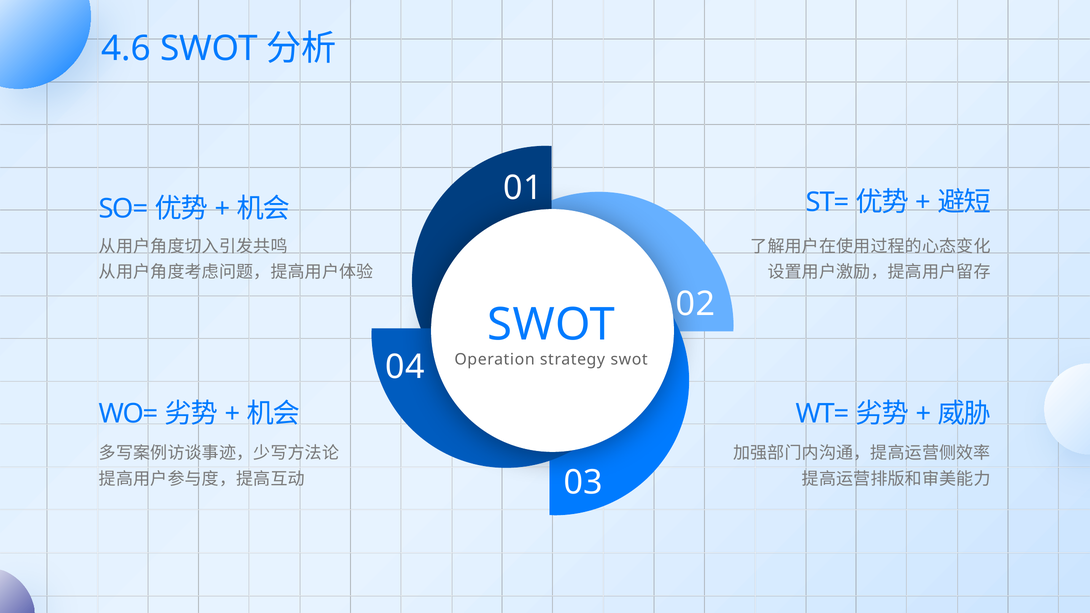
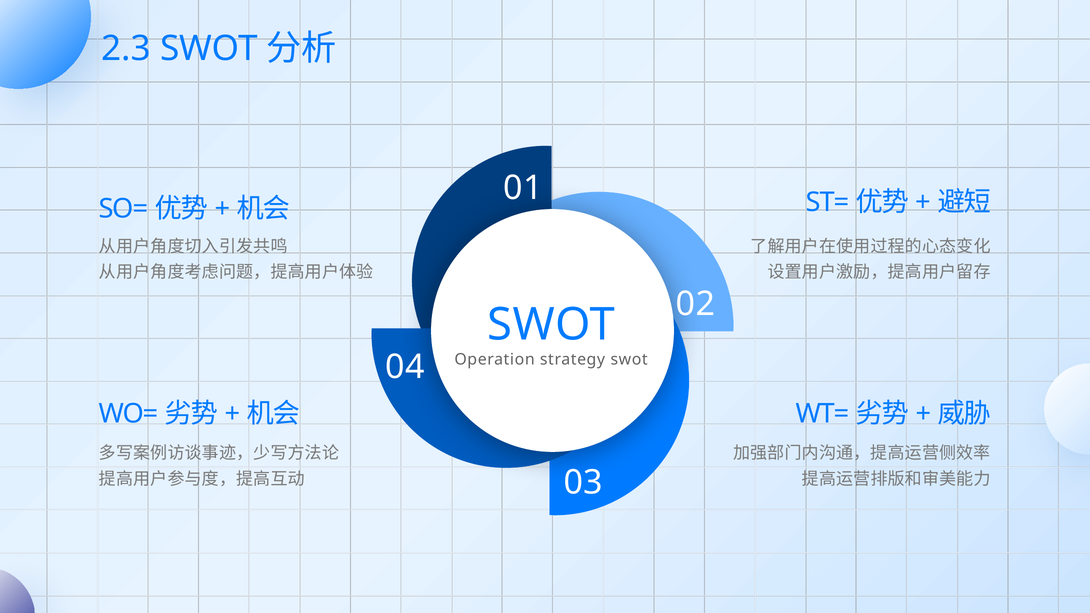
4.6: 4.6 -> 2.3 (126, 49)
